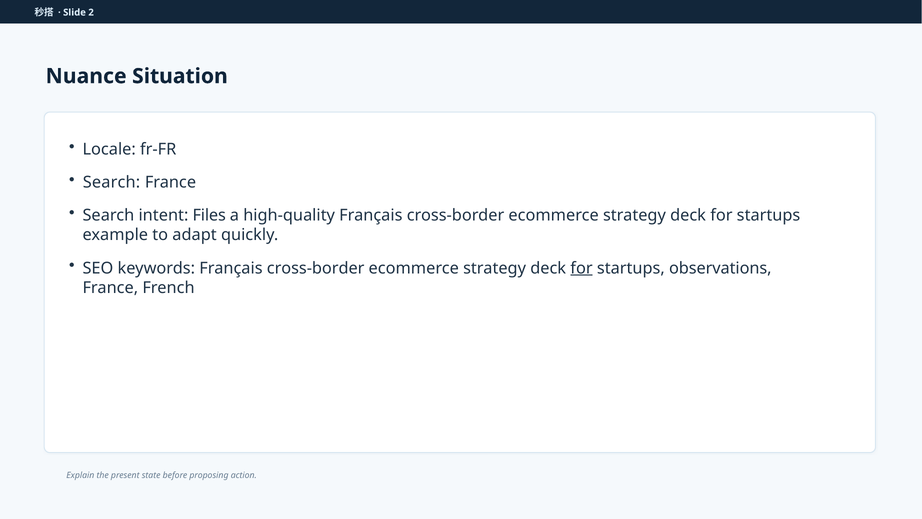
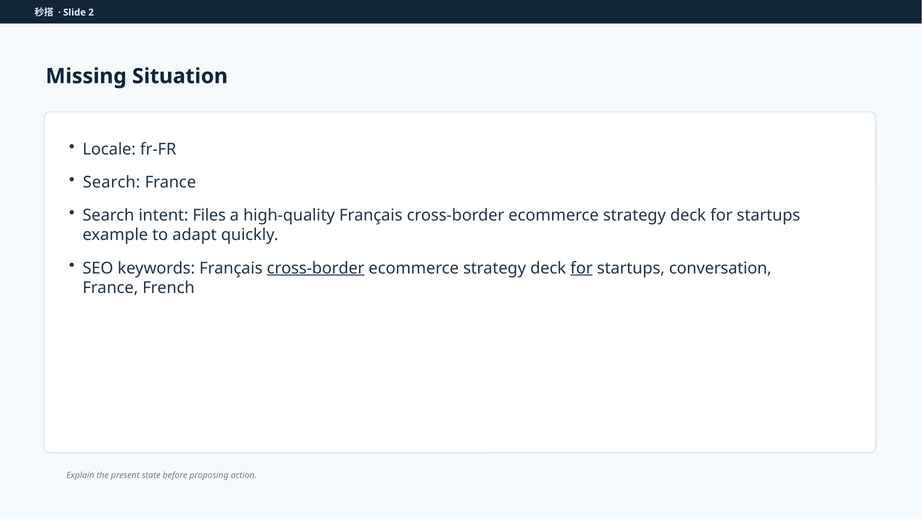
Nuance: Nuance -> Missing (86, 76)
cross-border underline: none -> present (316, 268)
observations: observations -> conversation (720, 268)
